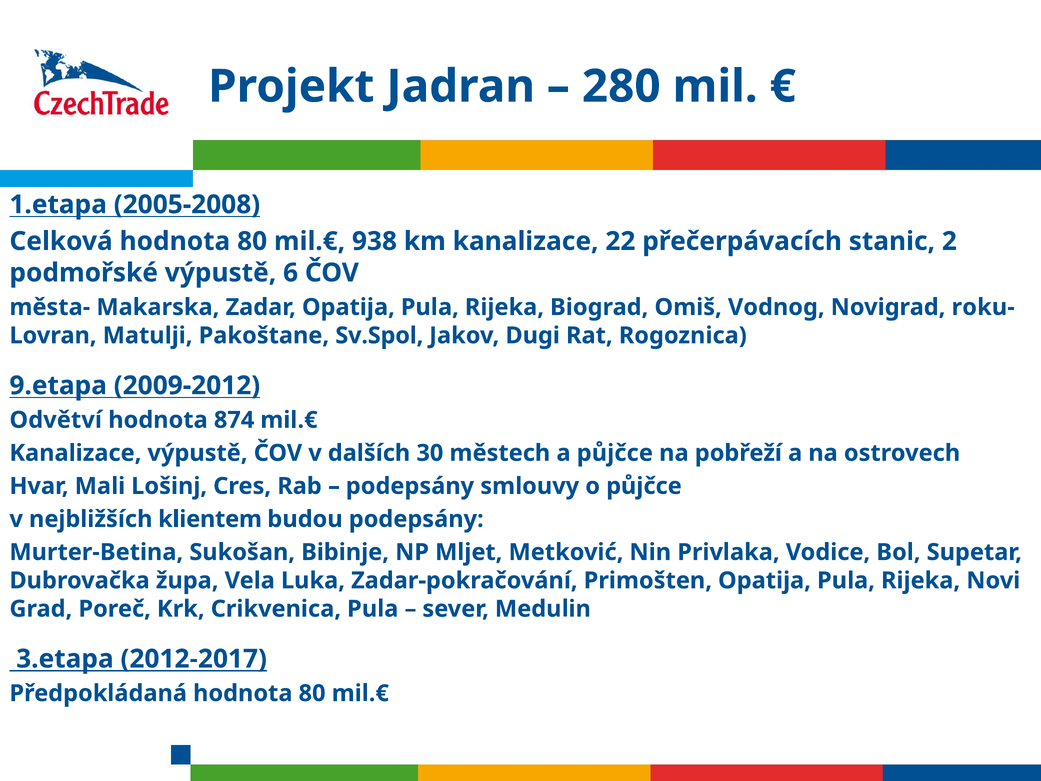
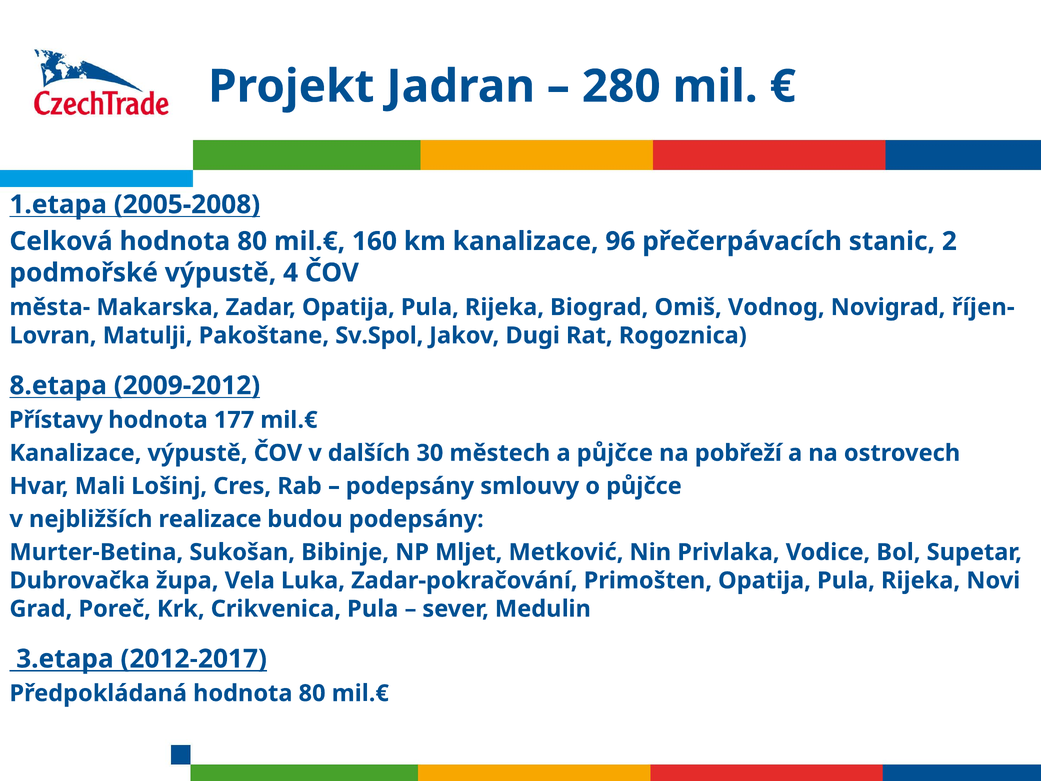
938: 938 -> 160 (374, 241)
22: 22 -> 96 (620, 241)
6: 6 -> 4 (291, 273)
roku-: roku- -> říjen- (983, 307)
9.etapa: 9.etapa -> 8.etapa (58, 385)
Odvětví: Odvětví -> Přístavy (56, 420)
874: 874 -> 177 (234, 420)
klientem: klientem -> realizace (210, 519)
